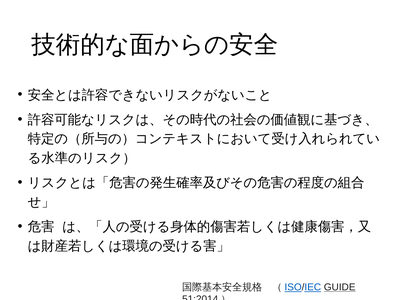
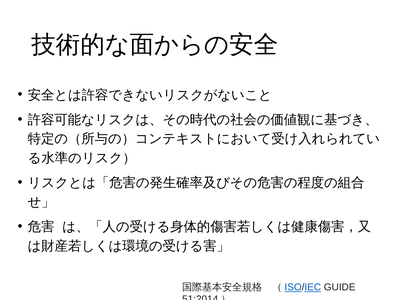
GUIDE underline: present -> none (340, 287)
